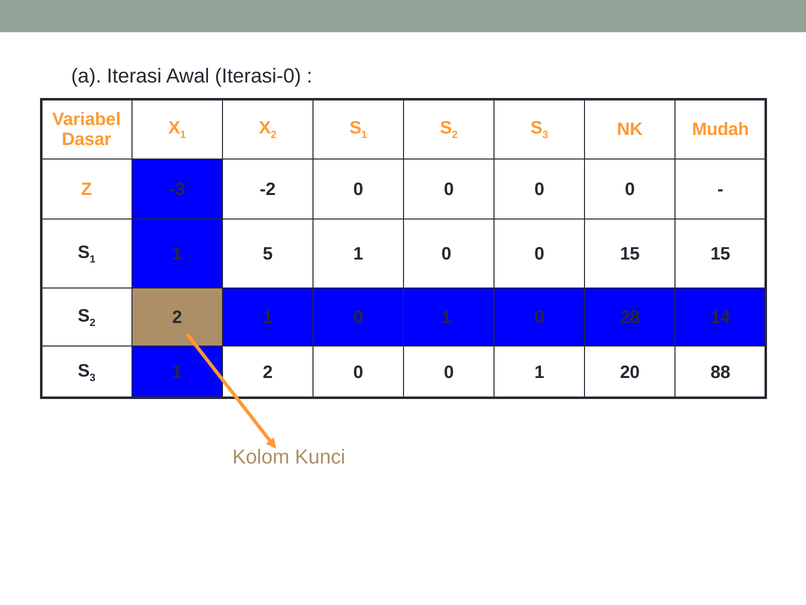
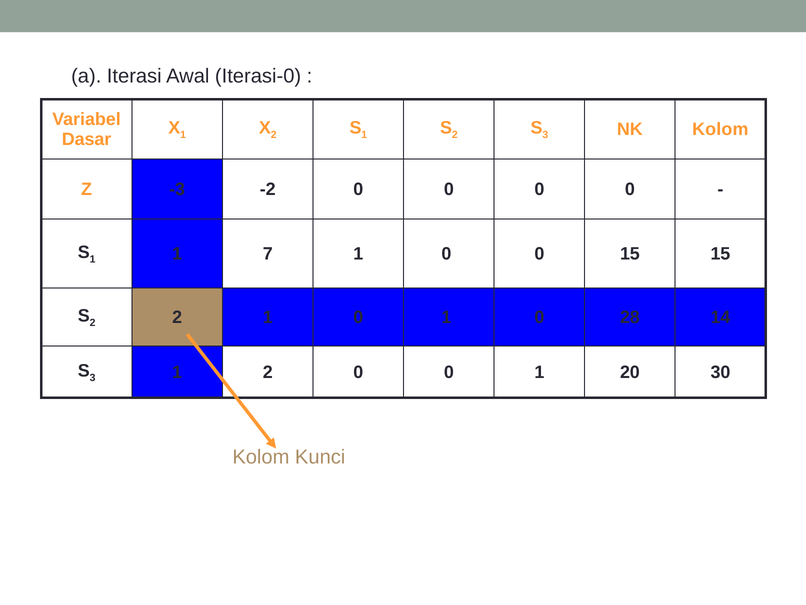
NK Mudah: Mudah -> Kolom (720, 129)
5: 5 -> 7 (268, 253)
88: 88 -> 30 (720, 372)
